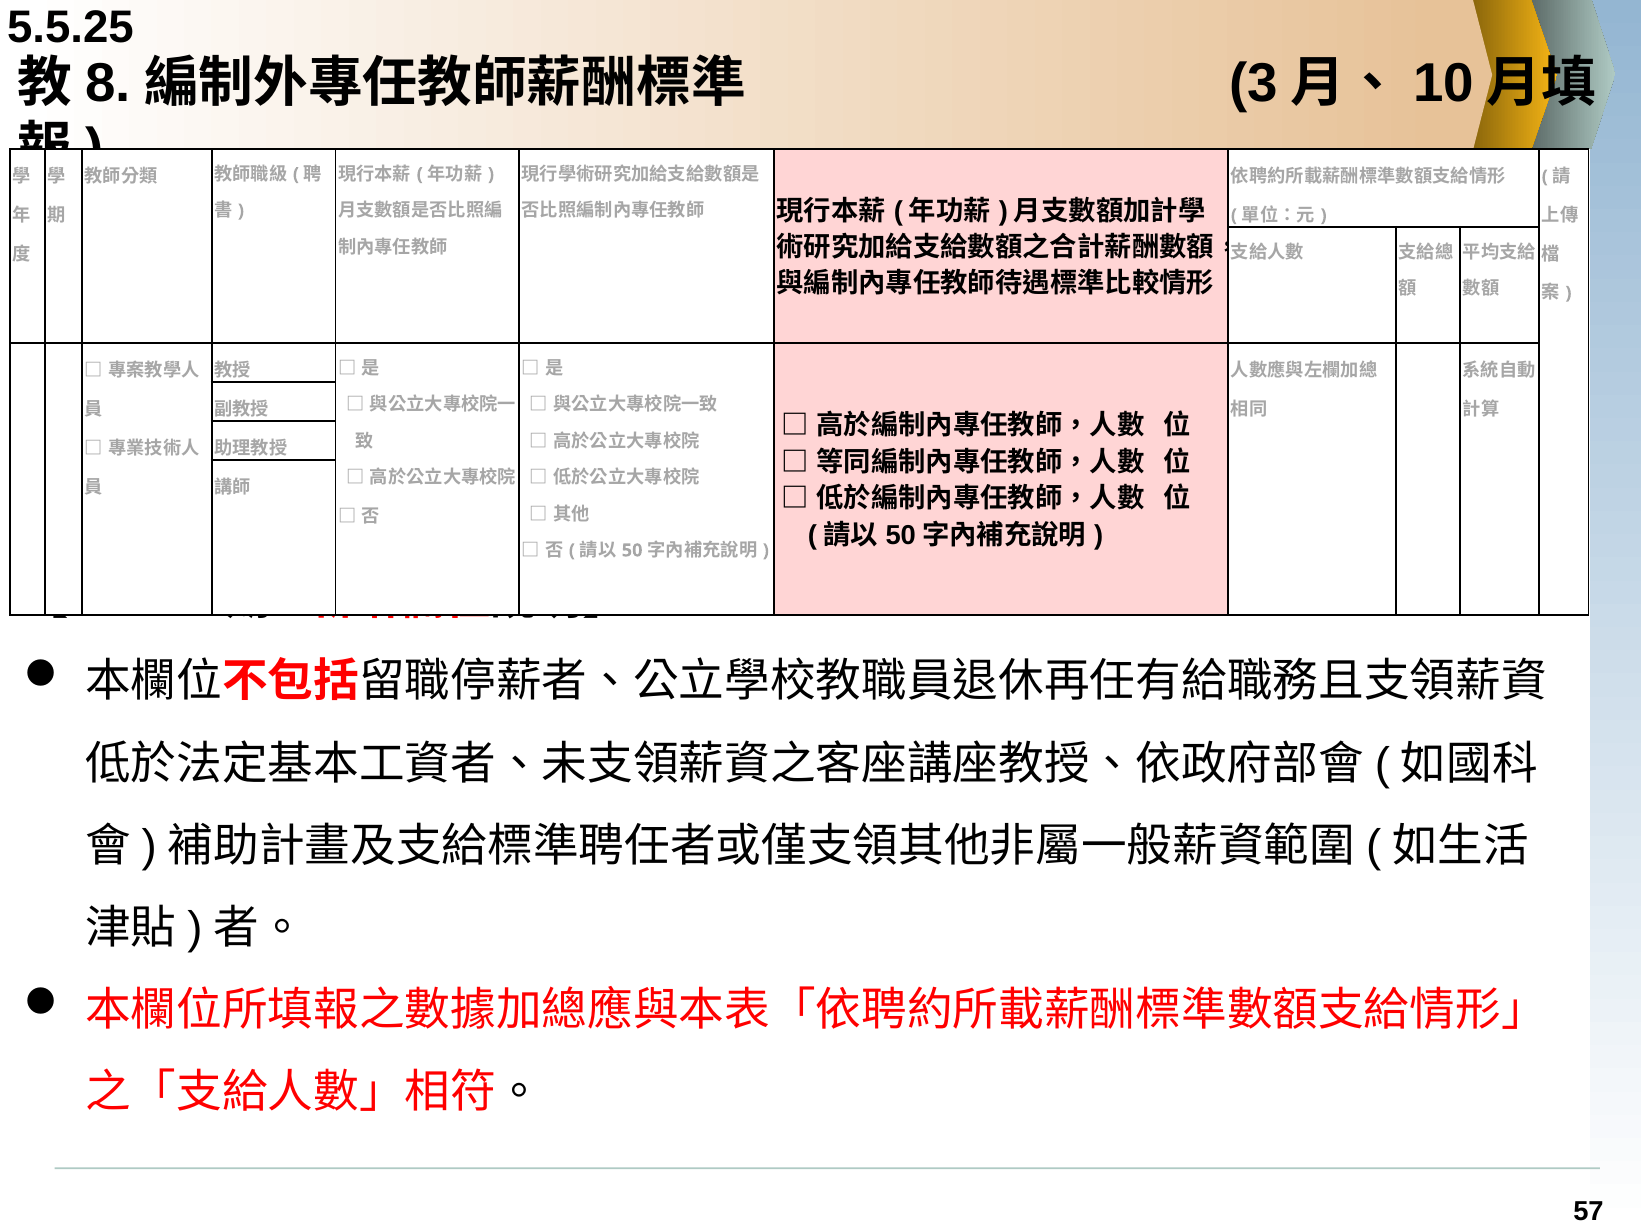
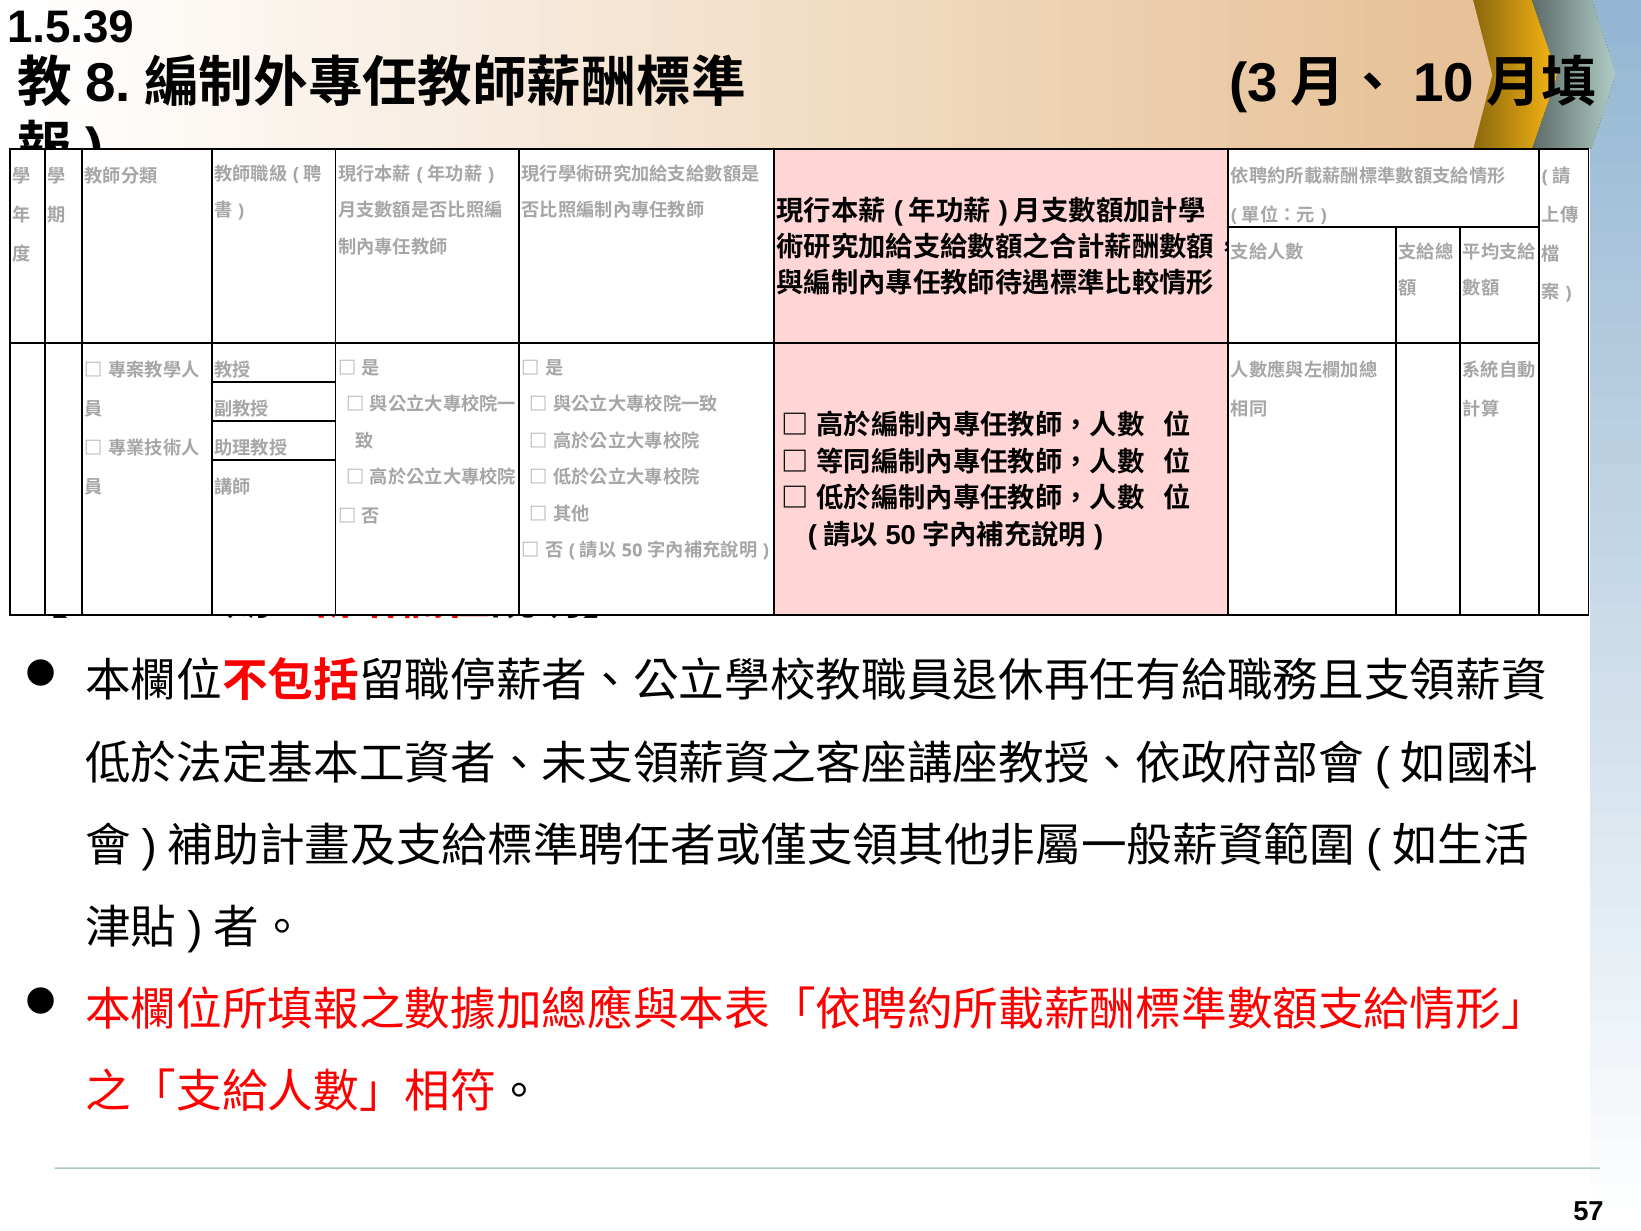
5.5.25: 5.5.25 -> 1.5.39 (70, 28)
